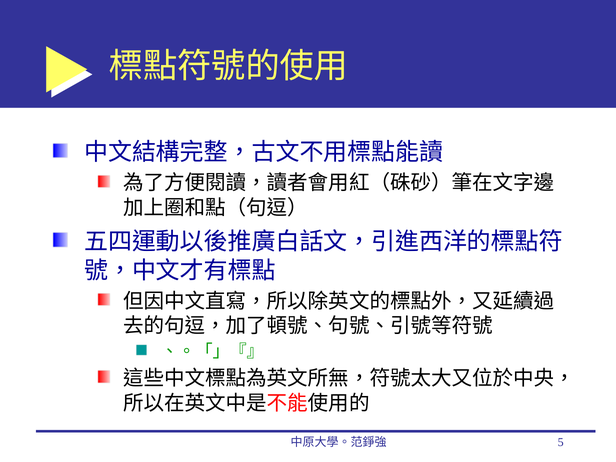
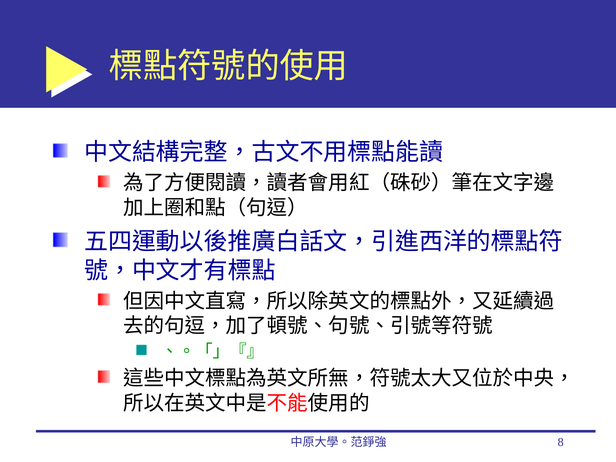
5: 5 -> 8 (561, 442)
